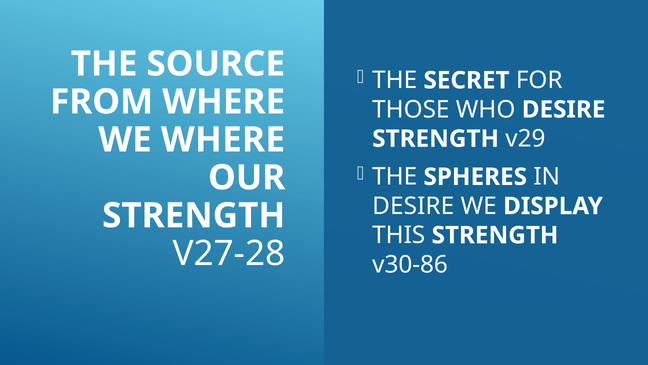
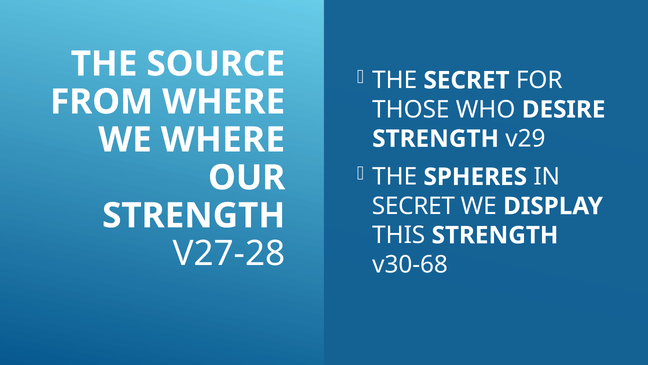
DESIRE: DESIRE -> SECRET (413, 206)
v30-86: v30-86 -> v30-68 (410, 264)
